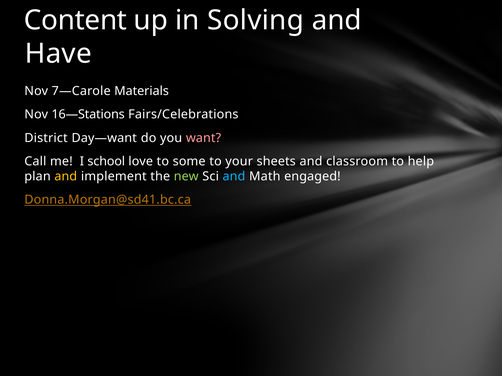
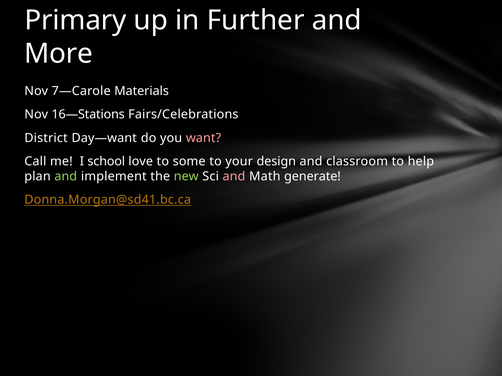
Content: Content -> Primary (75, 20)
Solving: Solving -> Further (256, 20)
Have: Have -> More (59, 54)
sheets: sheets -> design (276, 161)
and colour: yellow -> light green (66, 177)
and colour: light blue -> pink (234, 177)
engaged: engaged -> generate (312, 177)
